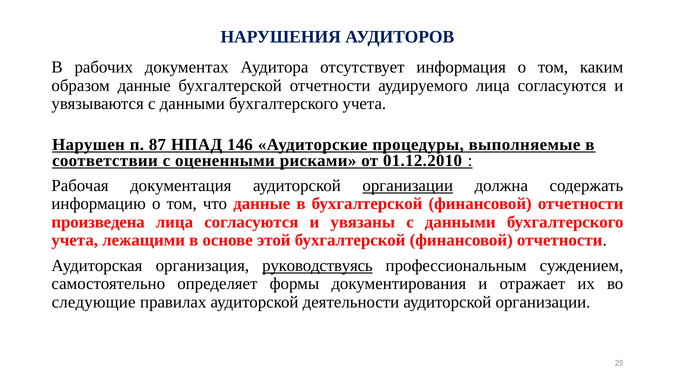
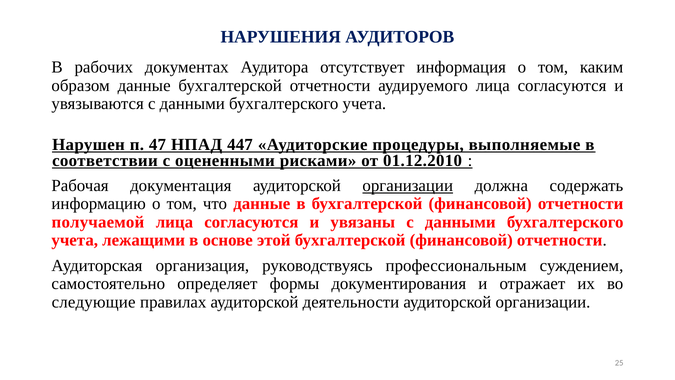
87: 87 -> 47 (157, 144)
146: 146 -> 447 (240, 144)
произведена: произведена -> получаемой (98, 222)
руководствуясь underline: present -> none (317, 265)
